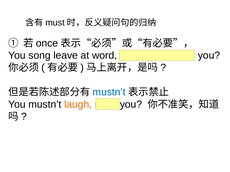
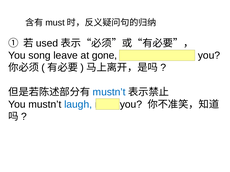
once: once -> used (47, 43)
word: word -> gone (105, 56)
laugh colour: orange -> blue (78, 105)
